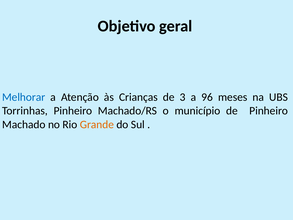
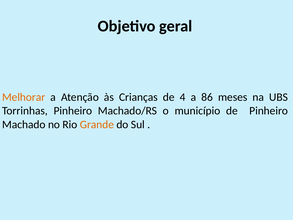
Melhorar colour: blue -> orange (24, 97)
3: 3 -> 4 (183, 97)
96: 96 -> 86 (207, 97)
